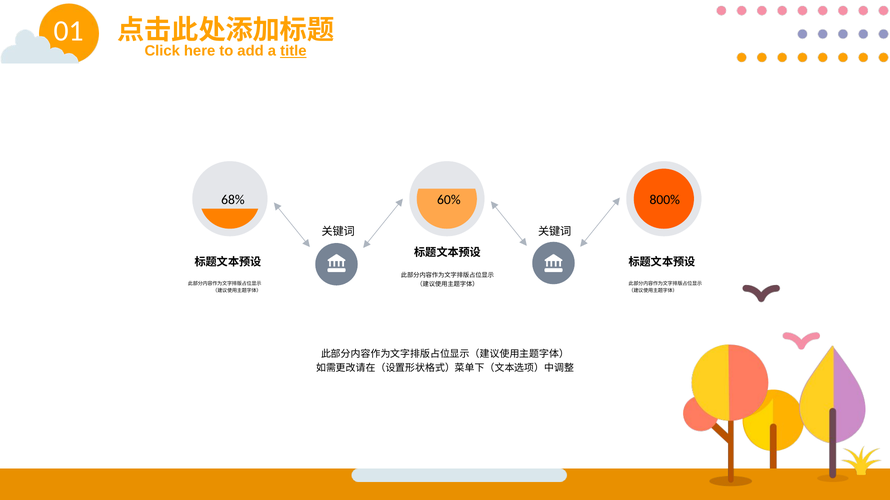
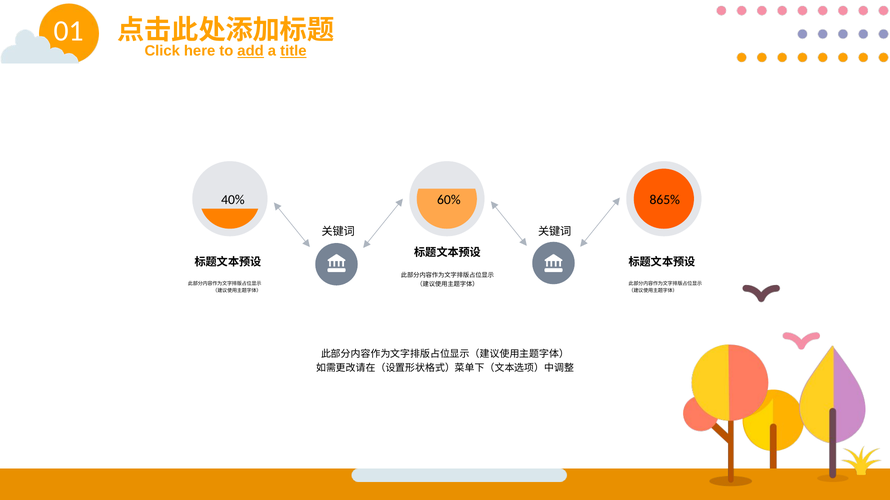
add underline: none -> present (251, 51)
68%: 68% -> 40% (233, 200)
800%: 800% -> 865% (665, 200)
